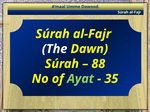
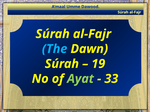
The colour: white -> light blue (55, 49)
88: 88 -> 19 (98, 64)
35: 35 -> 33 (111, 79)
